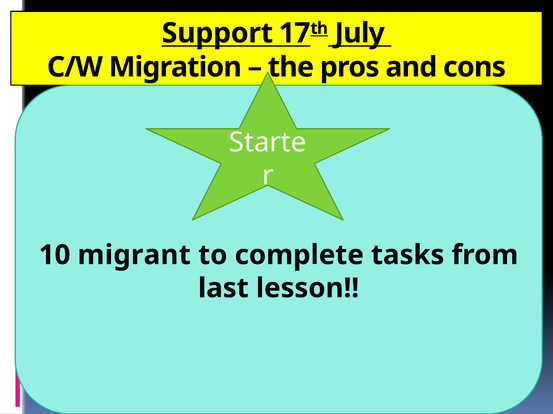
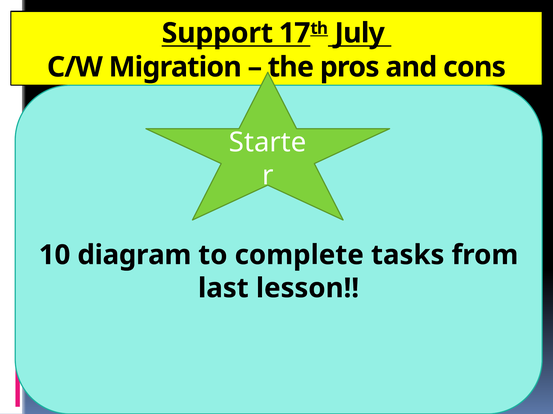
migrant: migrant -> diagram (134, 255)
